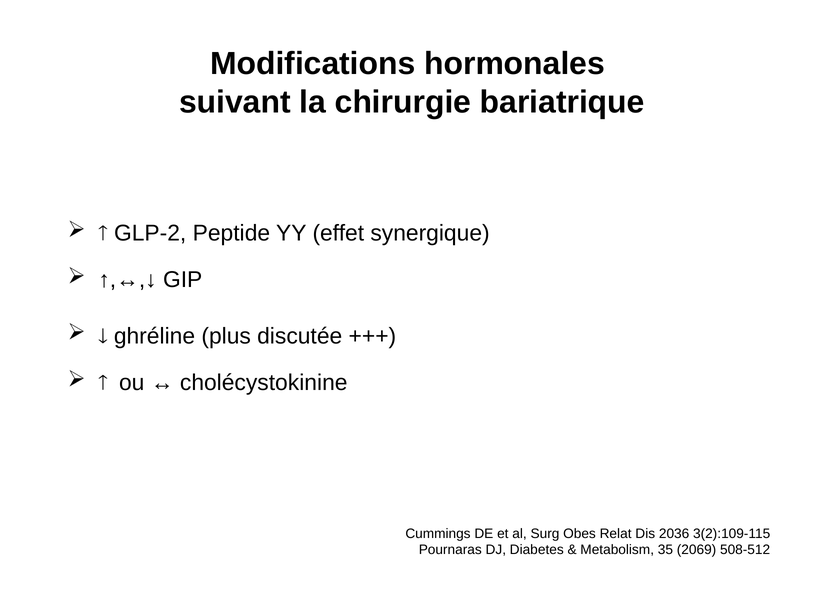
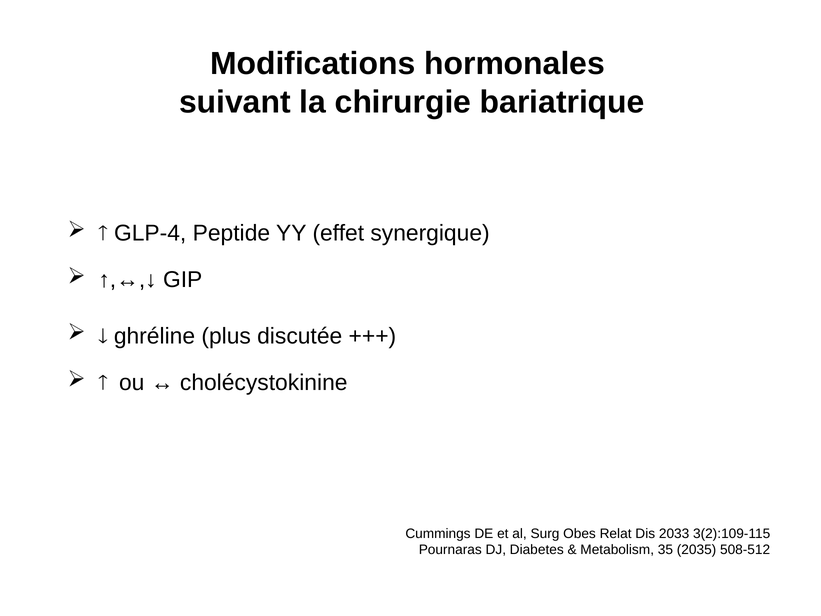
GLP-2: GLP-2 -> GLP-4 (150, 233)
2036: 2036 -> 2033 (674, 533)
2069: 2069 -> 2035 (697, 550)
